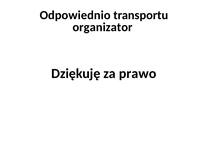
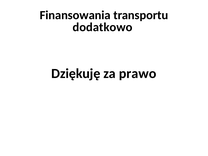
Odpowiednio: Odpowiednio -> Finansowania (75, 15)
organizator: organizator -> dodatkowo (103, 27)
